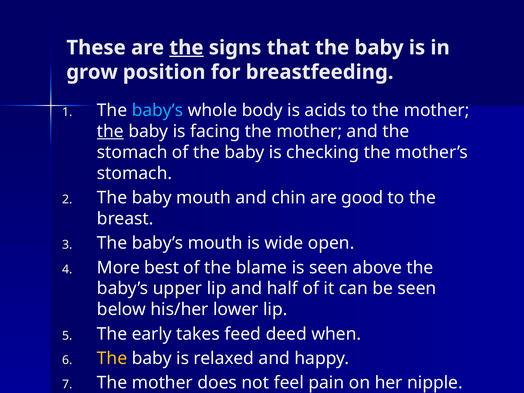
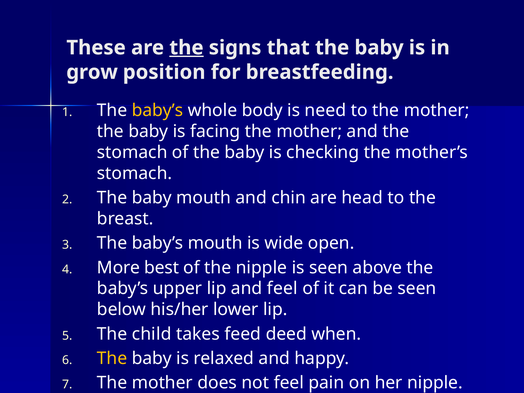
baby’s colour: light blue -> yellow (158, 110)
acids: acids -> need (325, 110)
the underline: present -> none (110, 131)
good: good -> head (362, 198)
the blame: blame -> nipple (261, 268)
and half: half -> feel (282, 289)
early: early -> child (152, 334)
